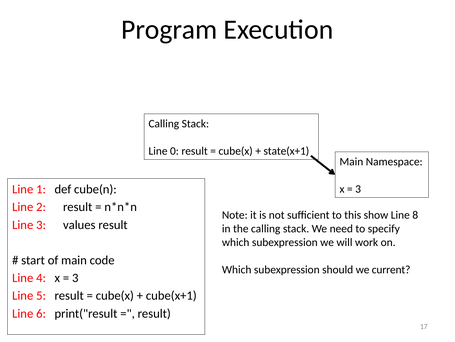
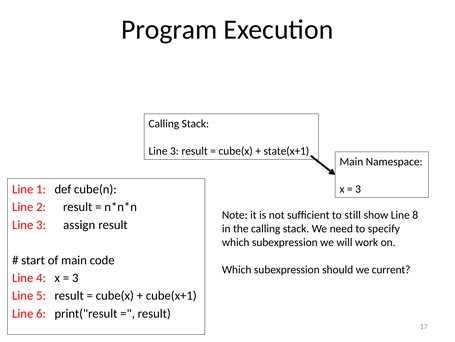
0: 0 -> 3 (174, 151)
this: this -> still (353, 215)
values: values -> assign (79, 224)
